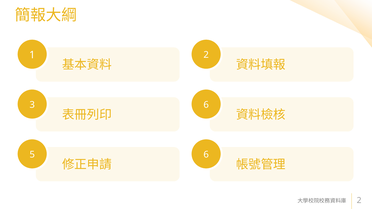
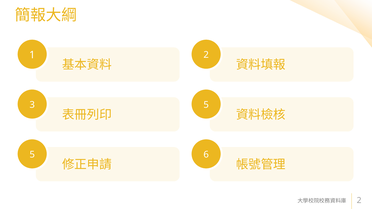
3 6: 6 -> 5 (206, 105)
